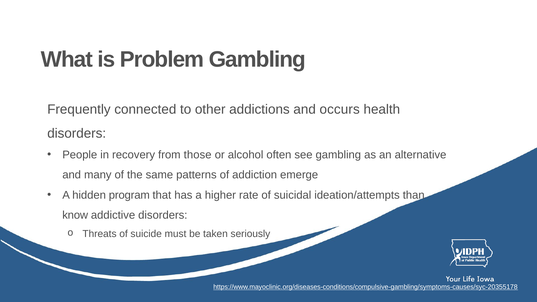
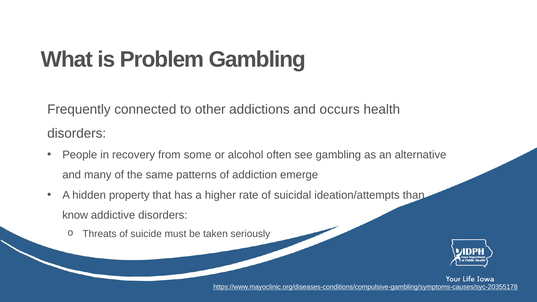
those: those -> some (198, 155)
program: program -> property (129, 195)
